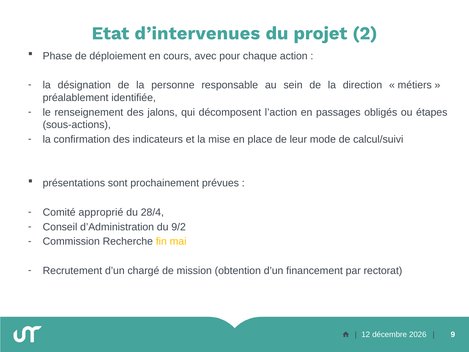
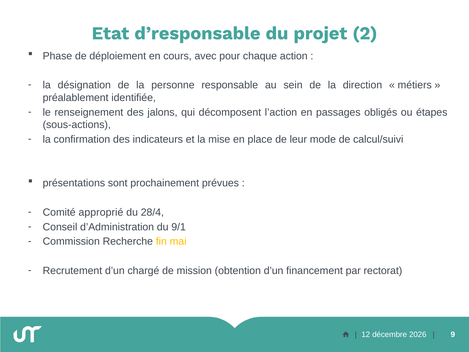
d’intervenues: d’intervenues -> d’responsable (197, 33)
9/2: 9/2 -> 9/1 (179, 227)
